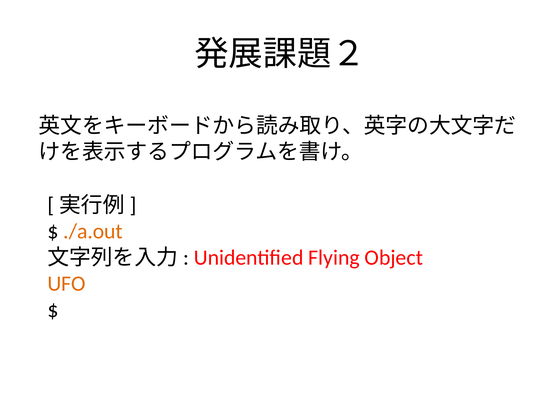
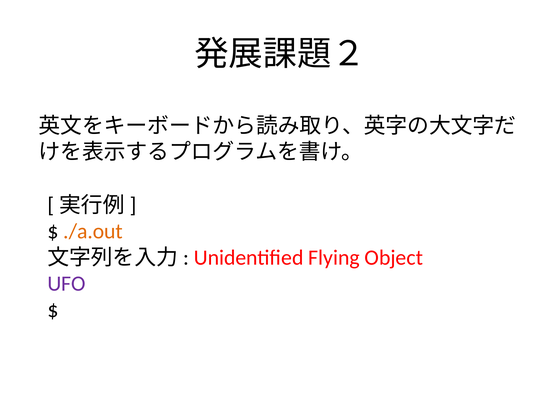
UFO colour: orange -> purple (66, 284)
